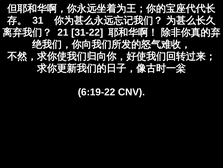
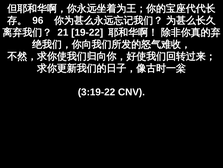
31: 31 -> 96 (38, 20)
31-22: 31-22 -> 19-22 (87, 32)
6:19-22: 6:19-22 -> 3:19-22 (97, 92)
